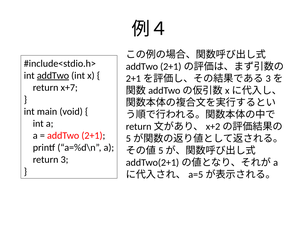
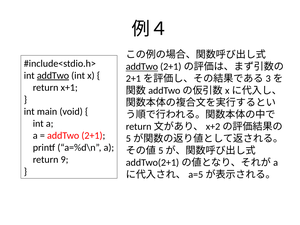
addTwo underline: none -> present (142, 67)
x+7: x+7 -> x+1 (69, 88)
3: 3 -> 9 (65, 160)
